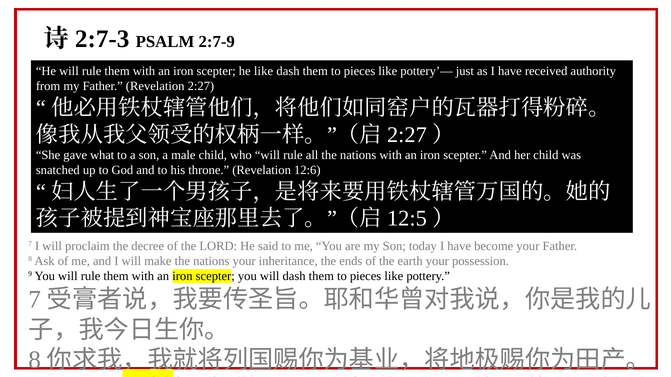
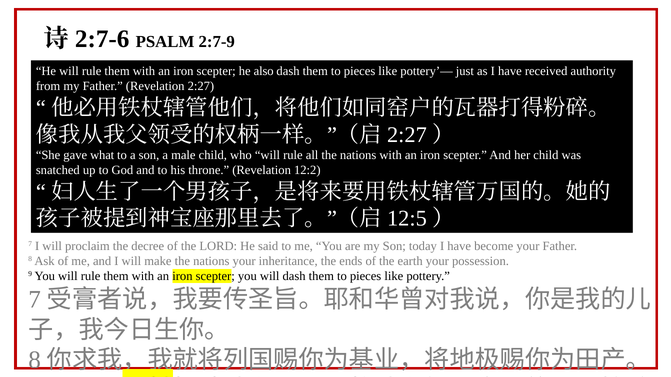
2:7-3: 2:7-3 -> 2:7-6 (102, 39)
he like: like -> also (264, 71)
12:6: 12:6 -> 12:2 (307, 170)
